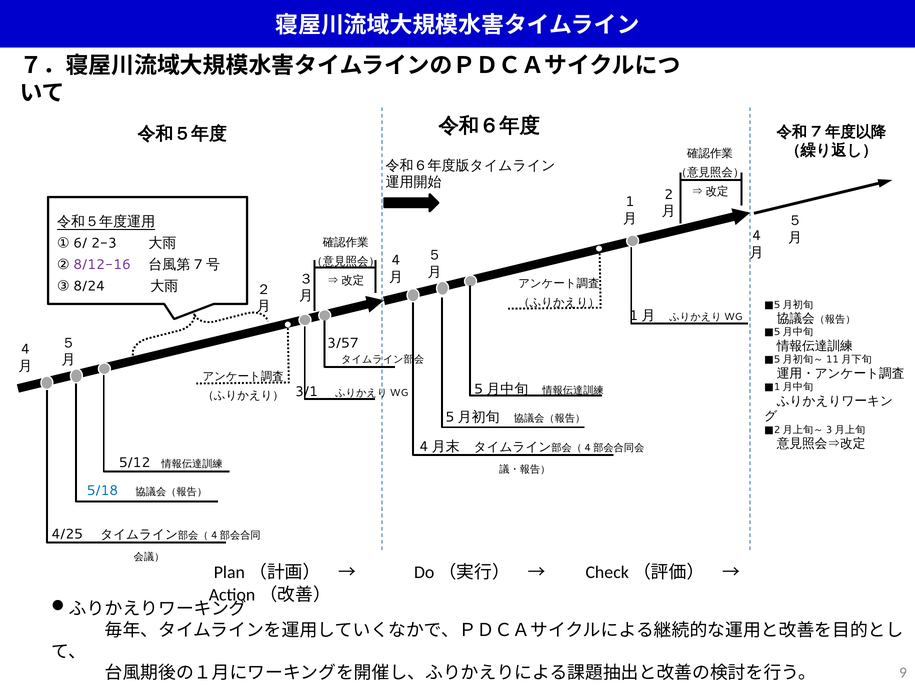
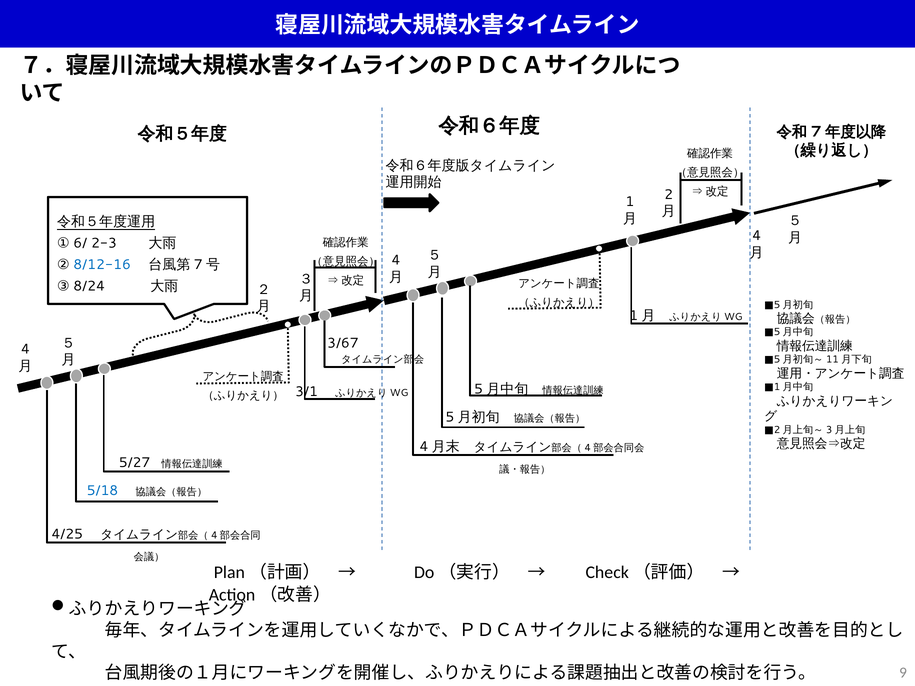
8/12-16 colour: purple -> blue (102, 265)
3/57: 3/57 -> 3/67 (343, 343)
5/12: 5/12 -> 5/27 (135, 463)
